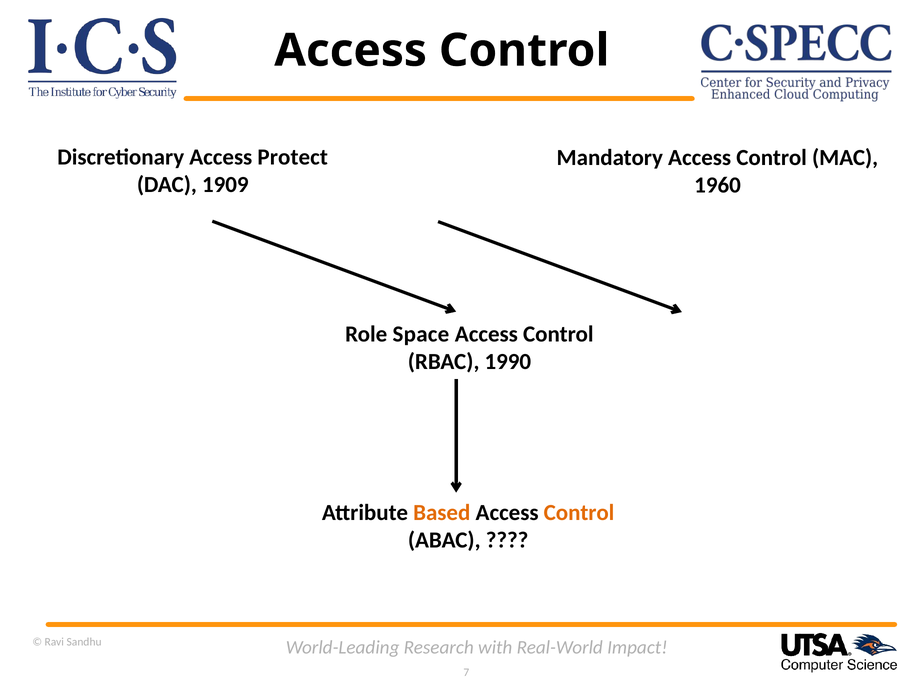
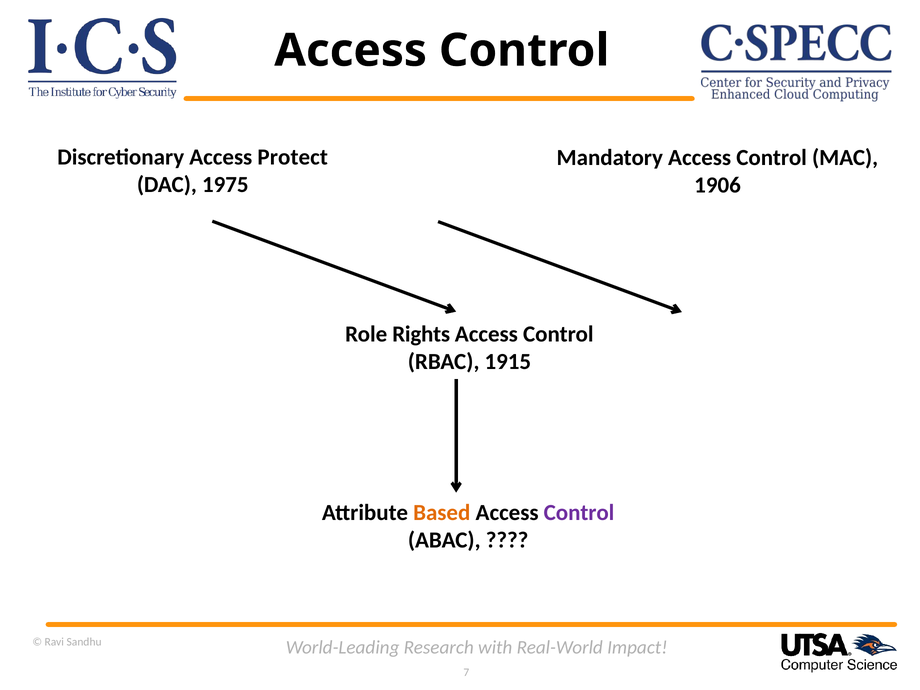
1909: 1909 -> 1975 (225, 185)
1960: 1960 -> 1906 (718, 185)
Space: Space -> Rights (421, 334)
1990: 1990 -> 1915 (508, 362)
Control colour: orange -> purple (579, 513)
